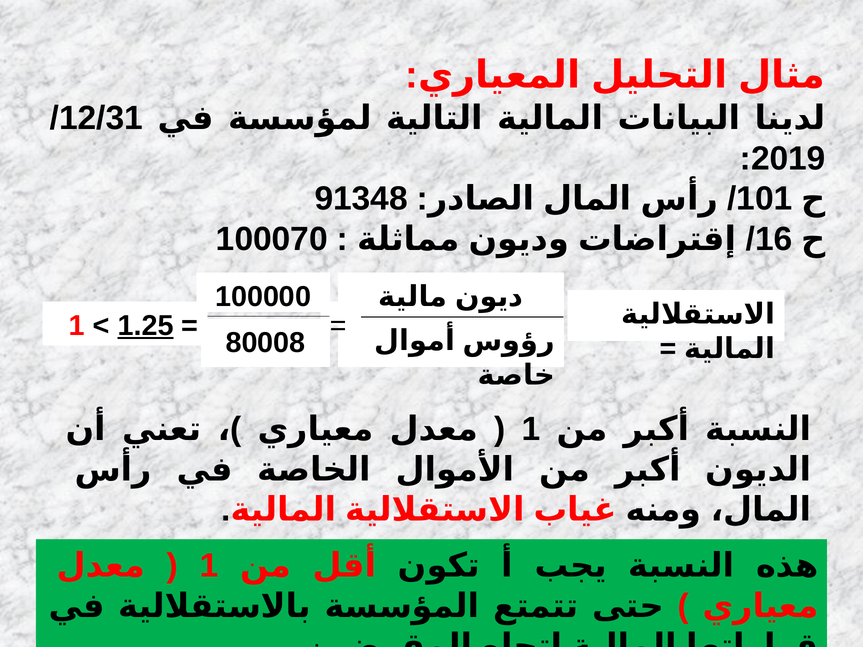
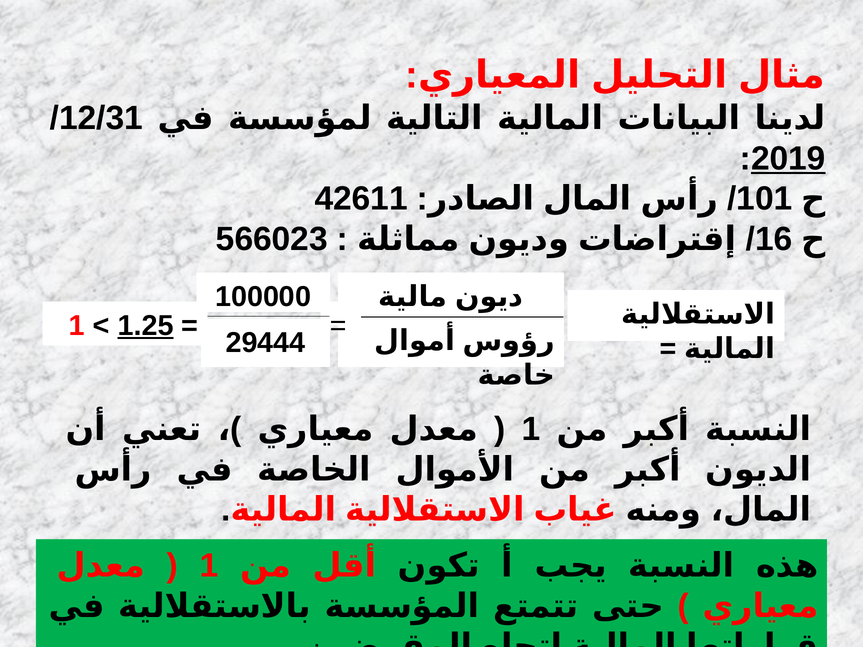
2019 underline: none -> present (788, 158)
91348: 91348 -> 42611 (361, 199)
100070: 100070 -> 566023 (272, 239)
80008: 80008 -> 29444 (265, 343)
